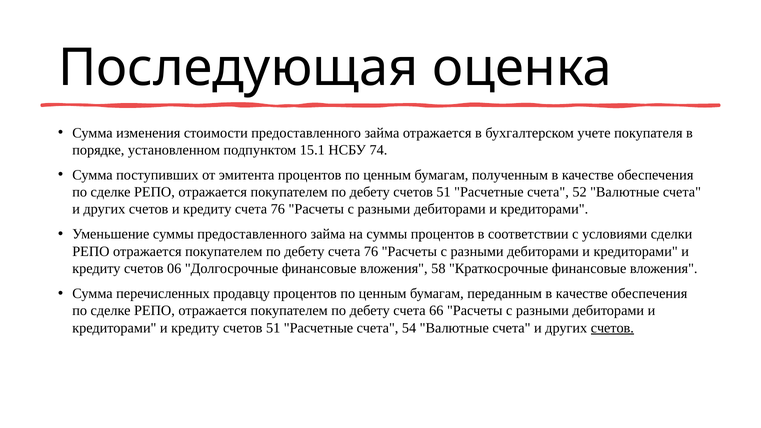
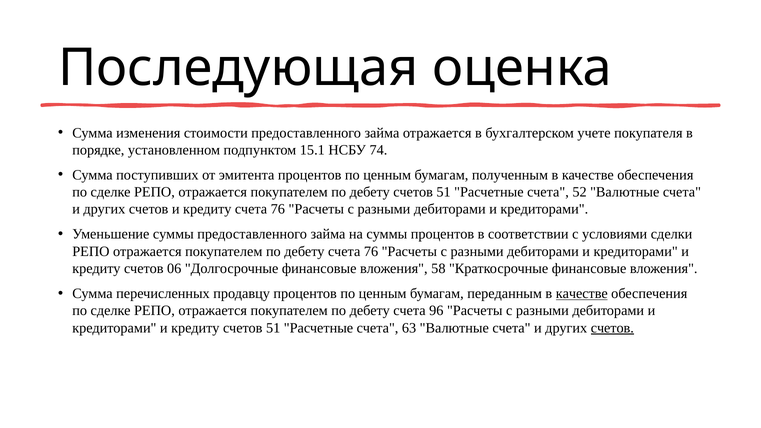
качестве underline: none -> present (582, 294)
66: 66 -> 96 (436, 311)
54: 54 -> 63 (409, 328)
